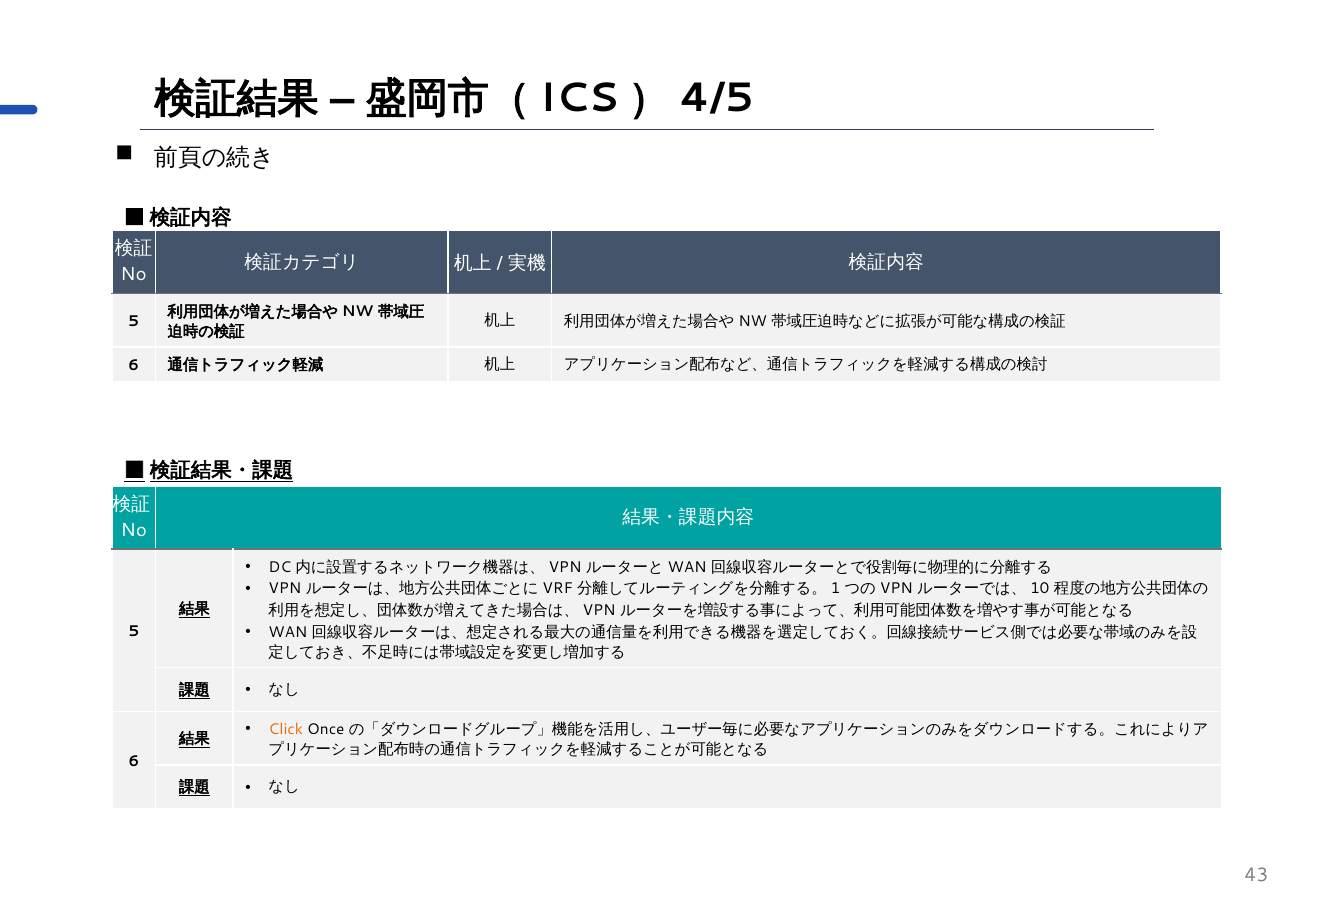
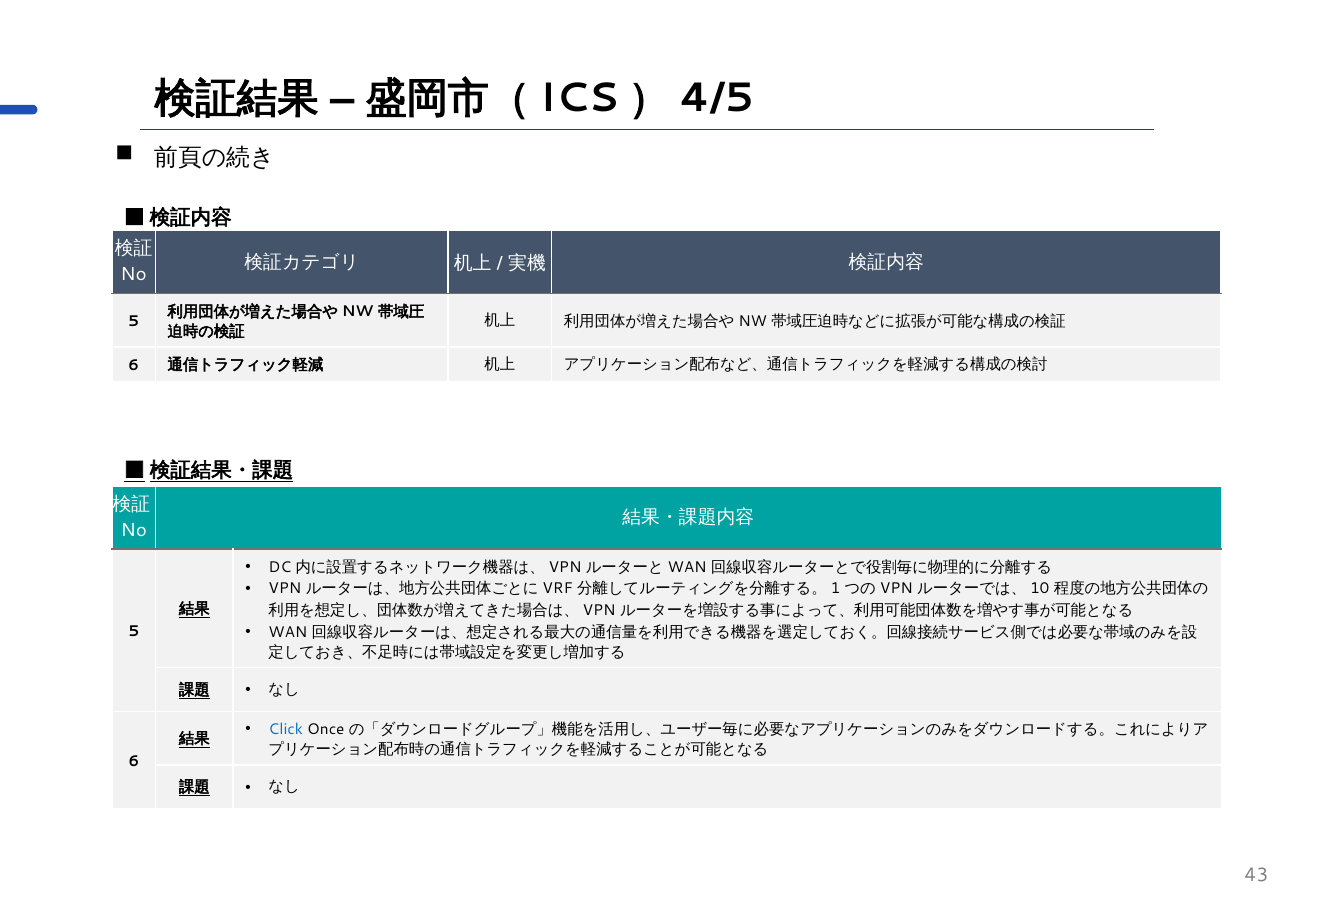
Click colour: orange -> blue (286, 729)
